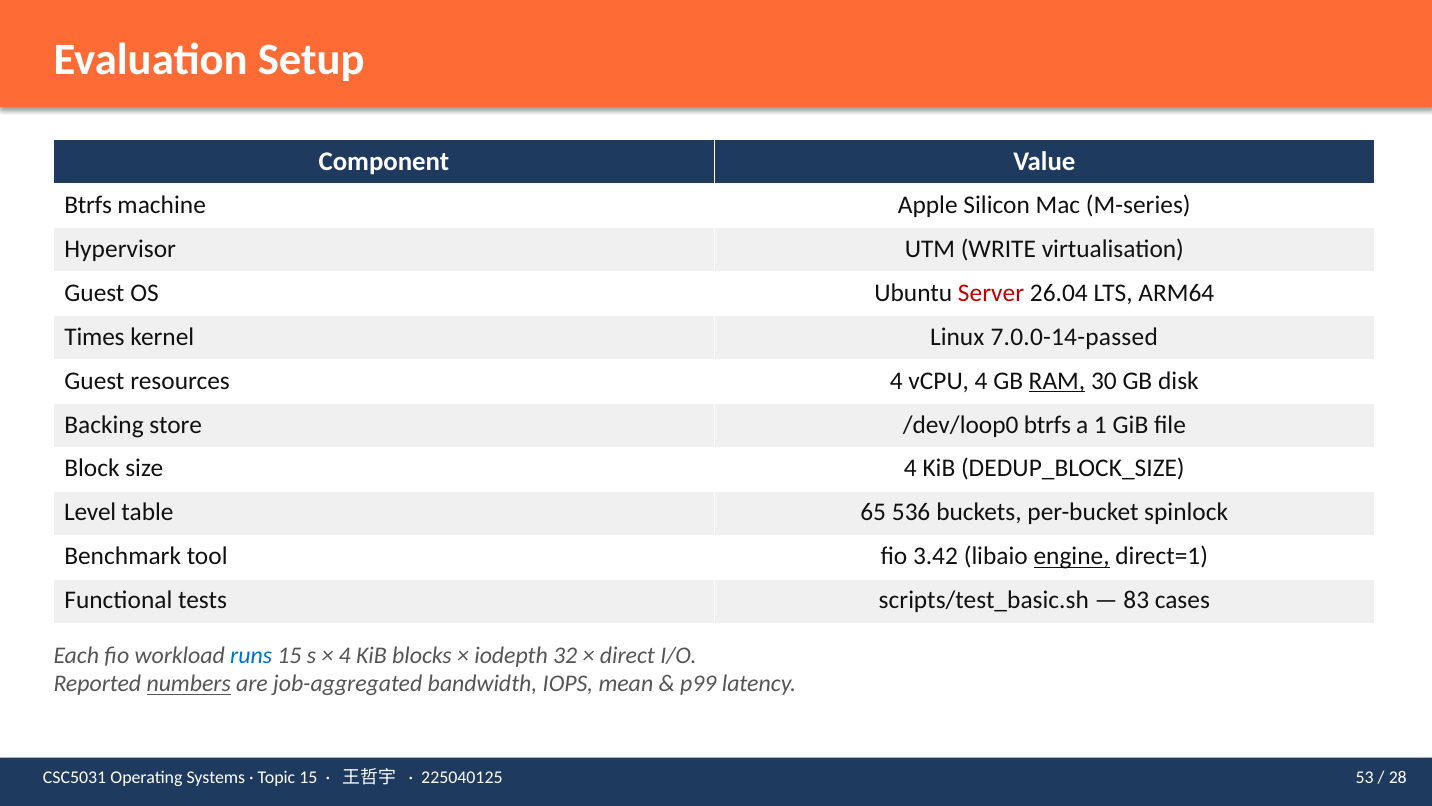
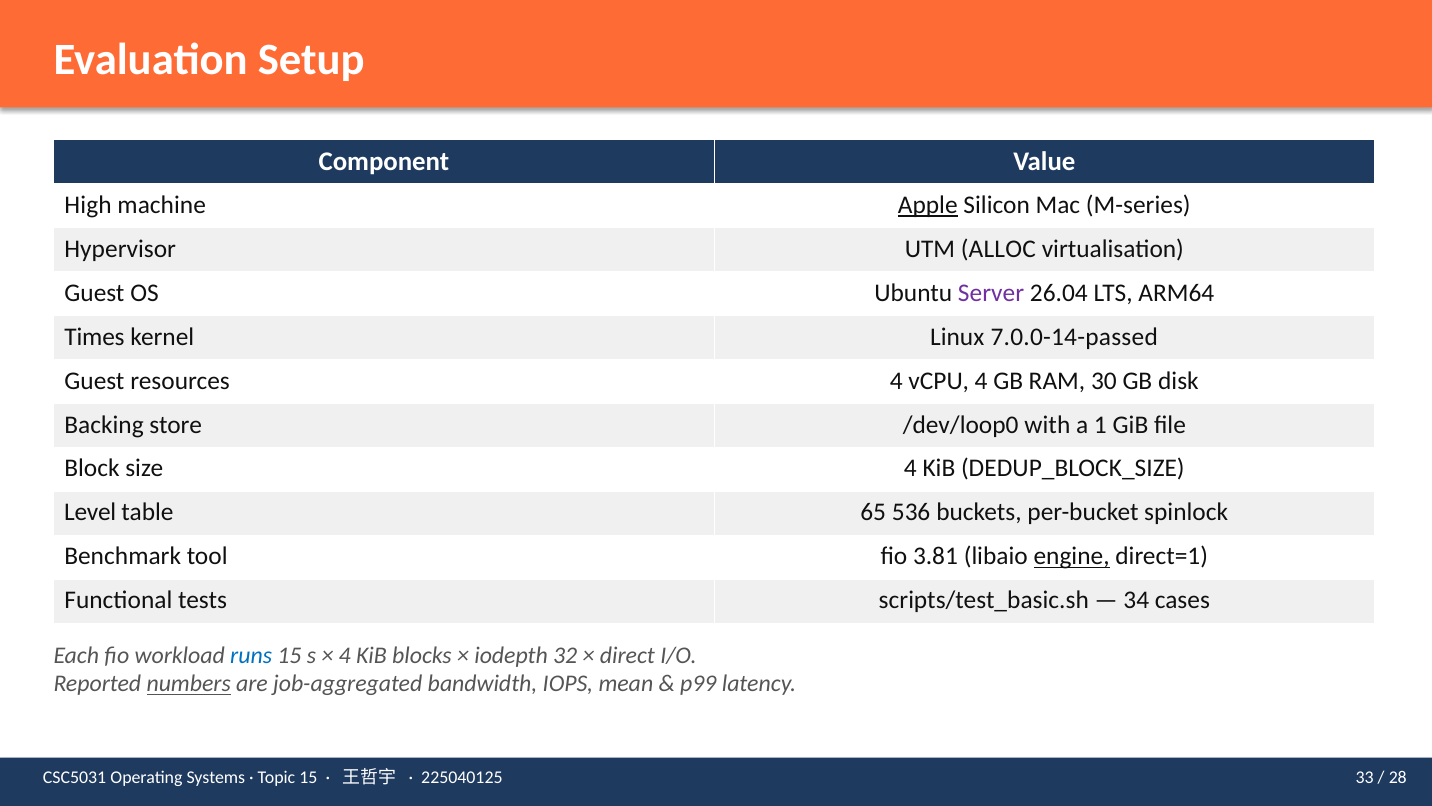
Btrfs: Btrfs -> High (88, 205)
Apple underline: none -> present (928, 205)
WRITE: WRITE -> ALLOC (998, 249)
Server colour: red -> purple (991, 293)
RAM underline: present -> none (1057, 380)
/dev/loop0 btrfs: btrfs -> with (1047, 424)
3.42: 3.42 -> 3.81 (935, 556)
83: 83 -> 34 (1136, 600)
53: 53 -> 33 (1365, 777)
